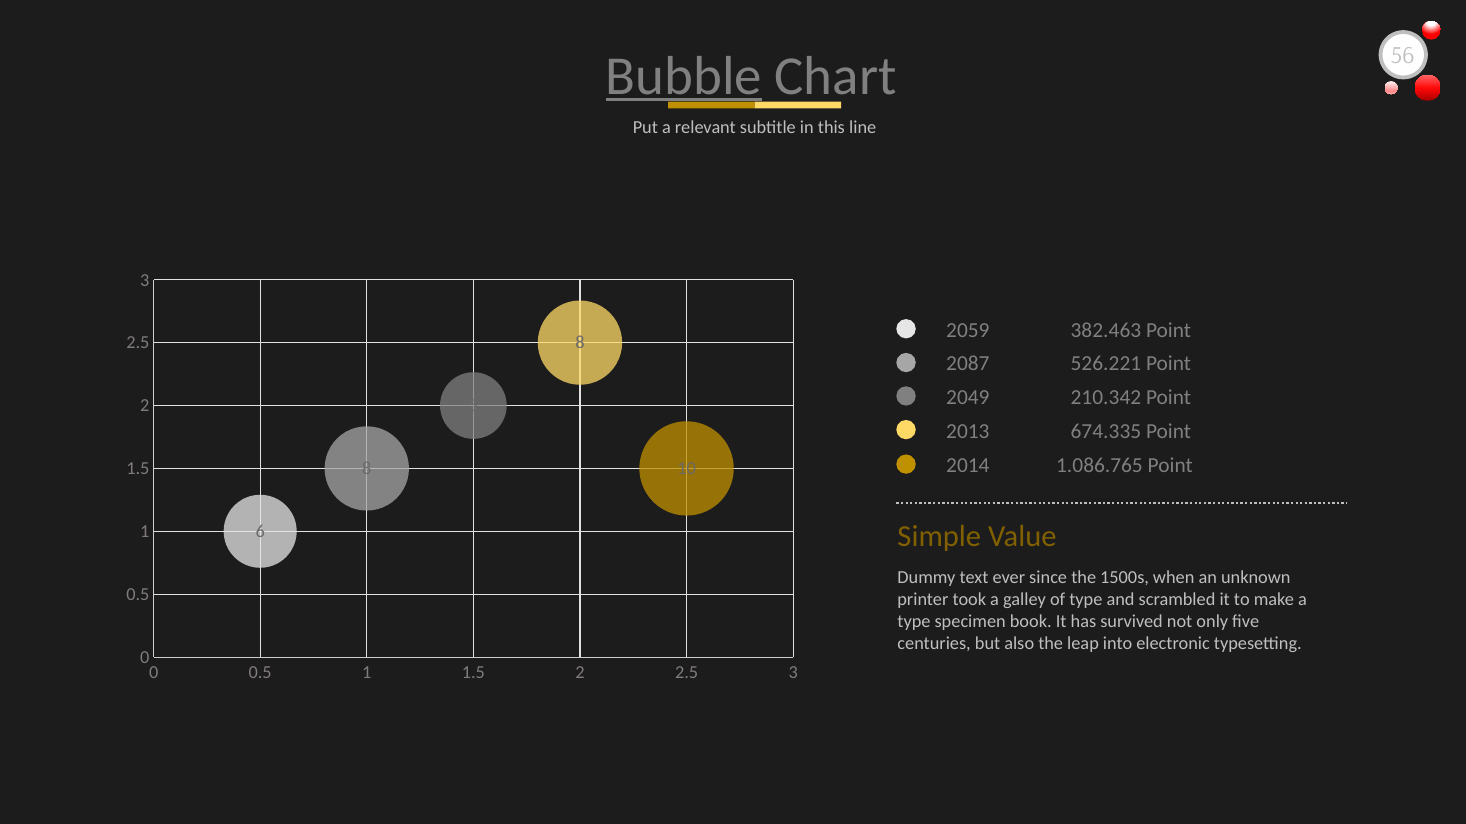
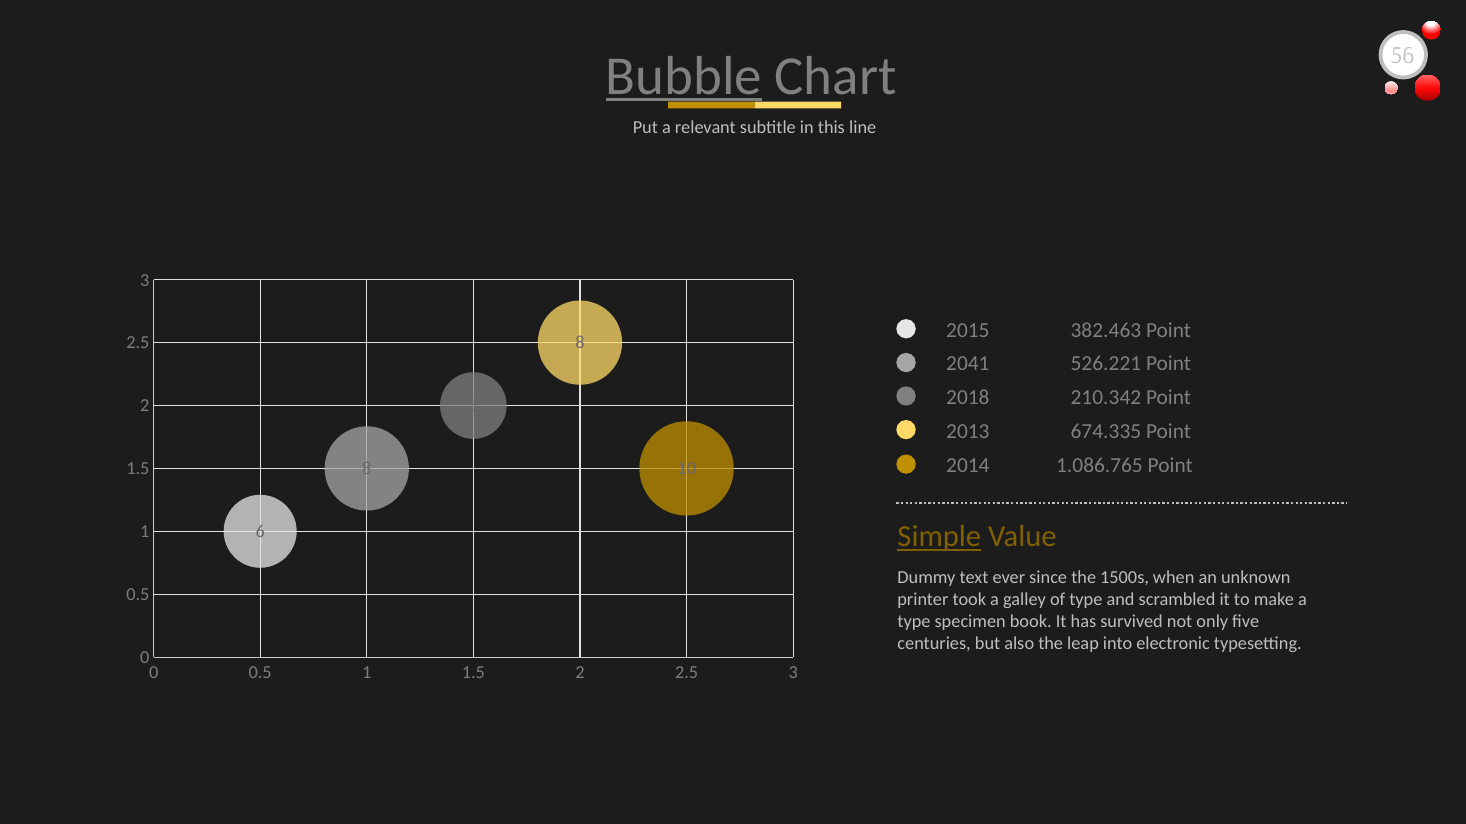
2059: 2059 -> 2015 (968, 330)
2087: 2087 -> 2041 (968, 364)
2049: 2049 -> 2018 (968, 398)
Simple underline: none -> present (939, 537)
